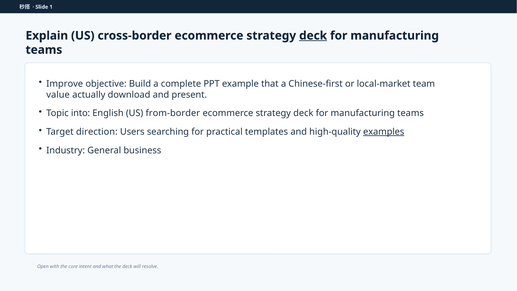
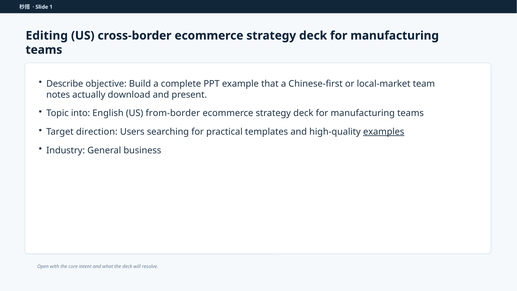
Explain: Explain -> Editing (47, 36)
deck underline: present -> none (313, 36)
Improve: Improve -> Describe (65, 84)
value: value -> notes (58, 95)
